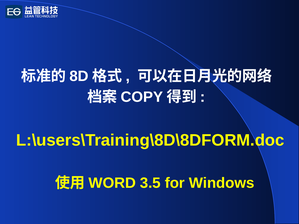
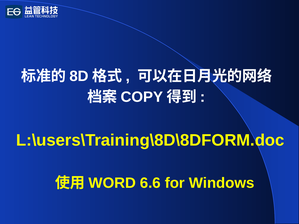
3.5: 3.5 -> 6.6 (150, 183)
